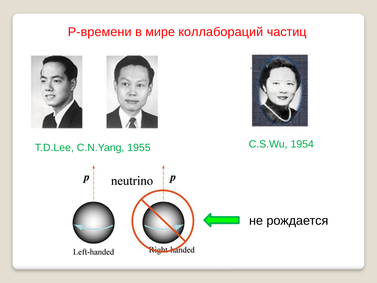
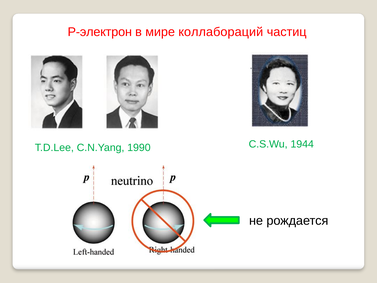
Р-времени: Р-времени -> Р-электрон (100, 32)
1955: 1955 -> 1990 (139, 148)
1954: 1954 -> 1944 (302, 144)
